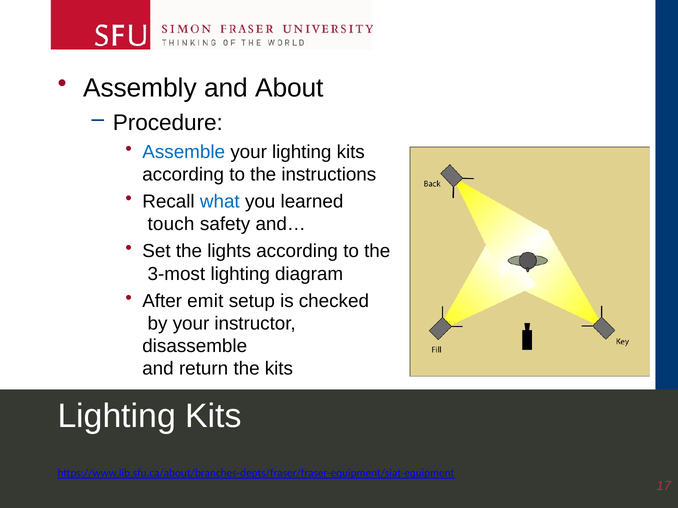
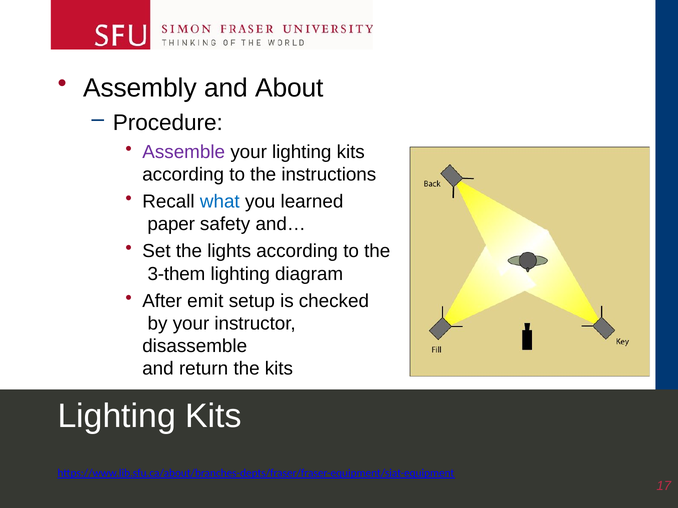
Assemble colour: blue -> purple (184, 152)
touch: touch -> paper (171, 224)
3-most: 3-most -> 3-them (176, 274)
